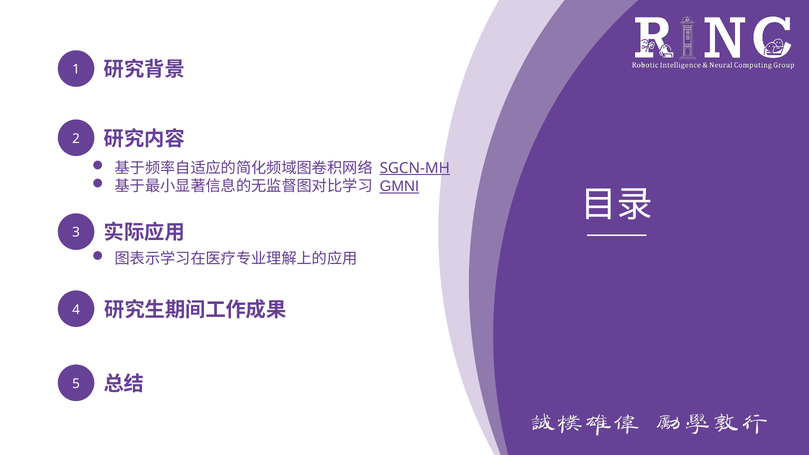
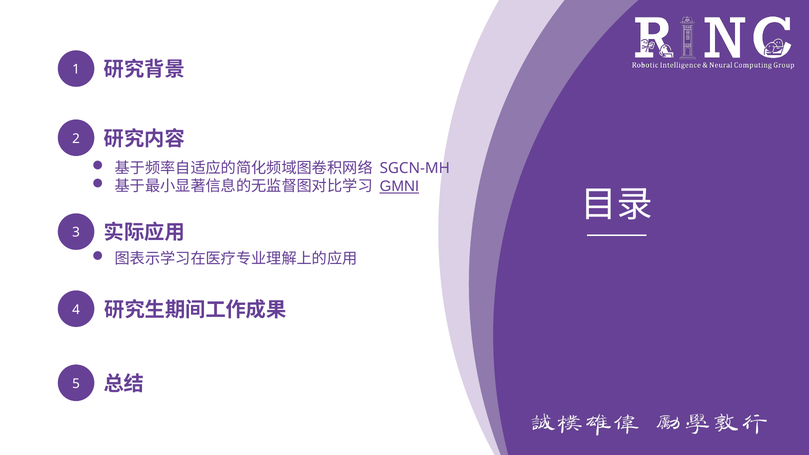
SGCN-MH underline: present -> none (415, 168)
